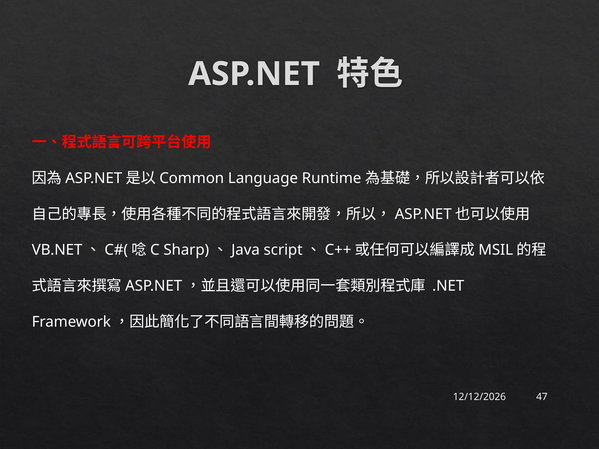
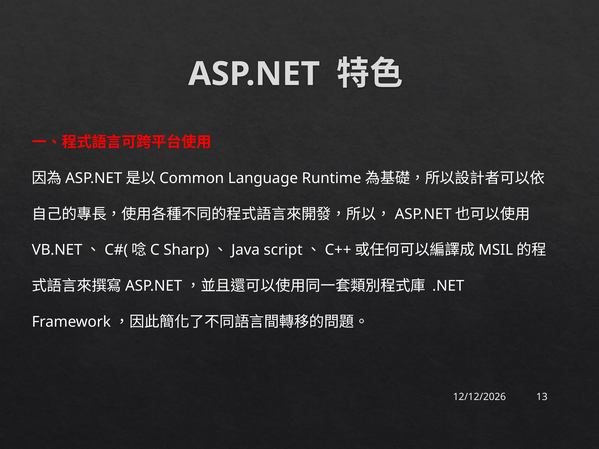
47: 47 -> 13 (542, 397)
